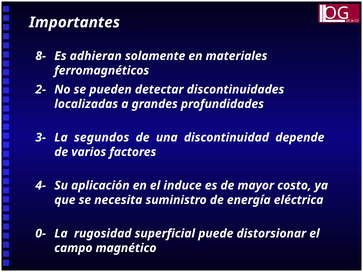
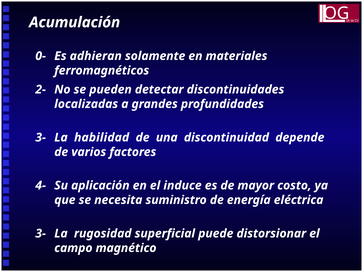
Importantes: Importantes -> Acumulación (75, 22)
8-: 8- -> 0- (41, 56)
segundos: segundos -> habilidad (102, 138)
0-: 0- -> 3- (41, 234)
